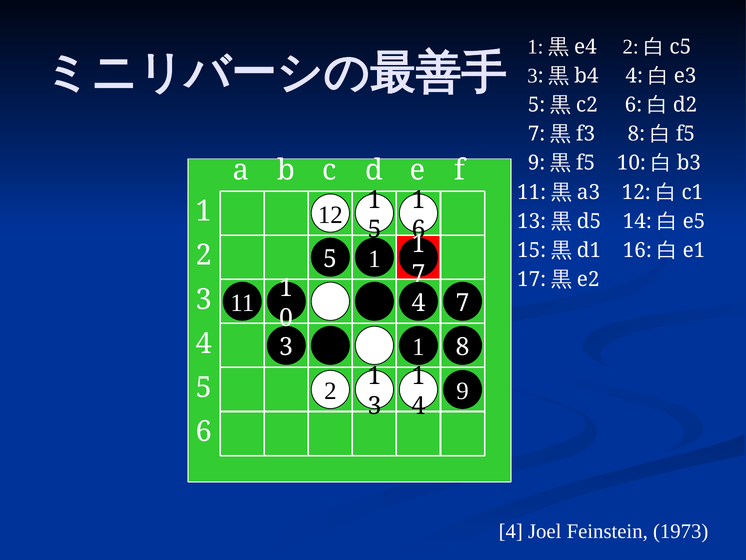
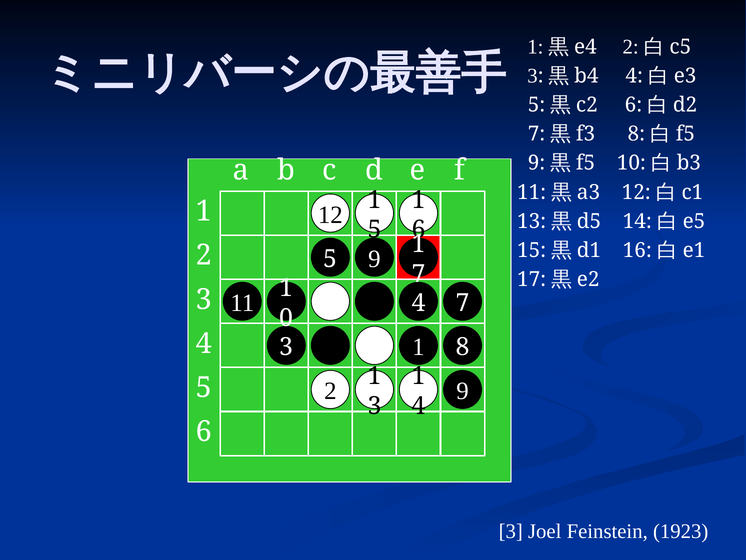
1: 1 -> 9 (374, 259)
4: 4 -> 3 (511, 531)
1973: 1973 -> 1923 (681, 531)
